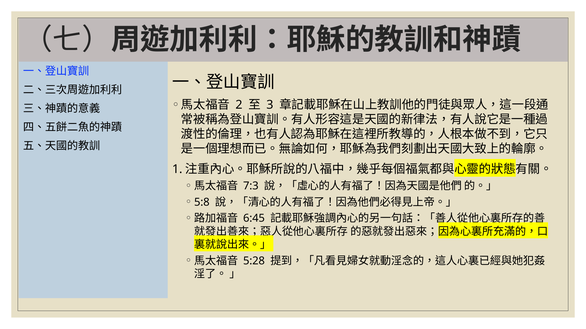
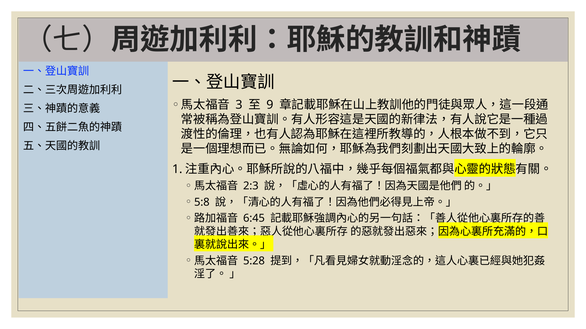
2: 2 -> 3 (239, 105)
3: 3 -> 9 (270, 105)
7:3: 7:3 -> 2:3 (251, 186)
